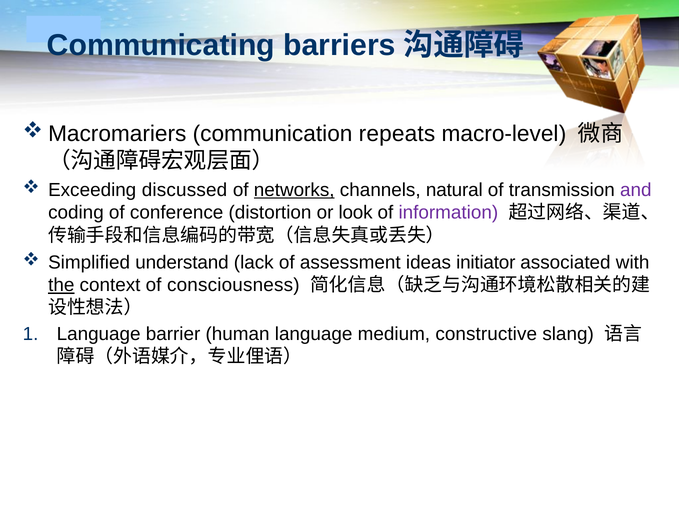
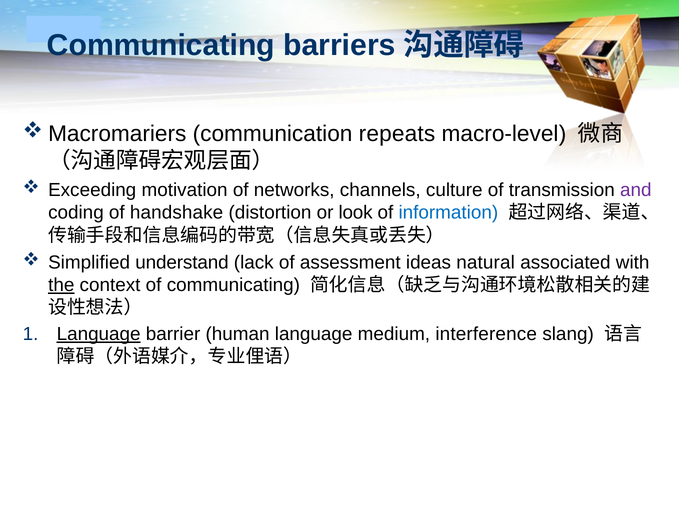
discussed: discussed -> motivation (185, 190)
networks underline: present -> none (294, 190)
natural: natural -> culture (454, 190)
conference: conference -> handshake (177, 213)
information colour: purple -> blue (448, 213)
initiator: initiator -> natural (486, 263)
of consciousness: consciousness -> communicating (233, 285)
Language underline: none -> present (99, 334)
constructive: constructive -> interference (486, 334)
